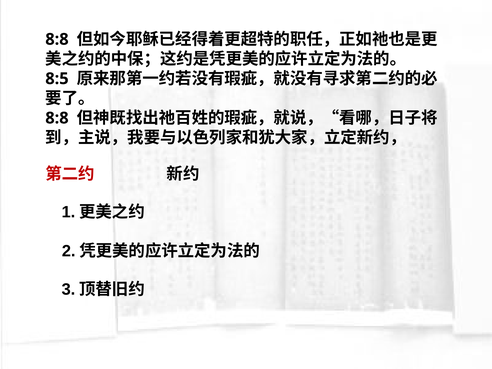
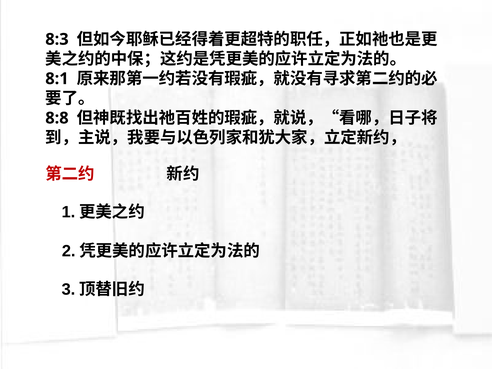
8:8: 8:8 -> 8:3 (57, 39)
8:5: 8:5 -> 8:1 (57, 79)
